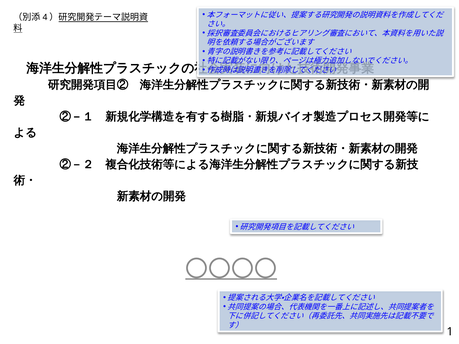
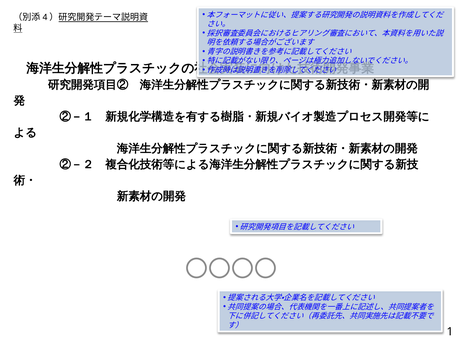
〇〇〇〇 underline: present -> none (231, 269)
